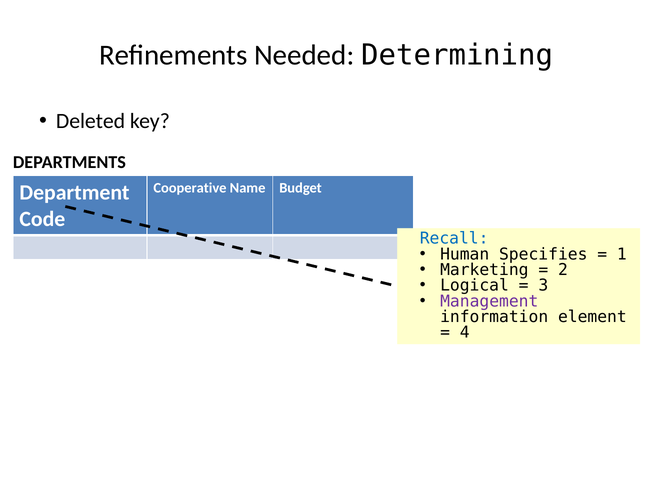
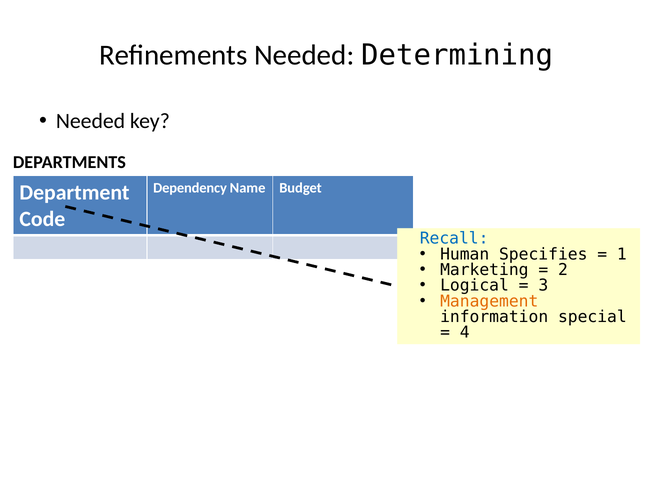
Deleted: Deleted -> Needed (91, 121)
Cooperative: Cooperative -> Dependency (190, 188)
Management colour: purple -> orange (489, 302)
element: element -> special (592, 317)
